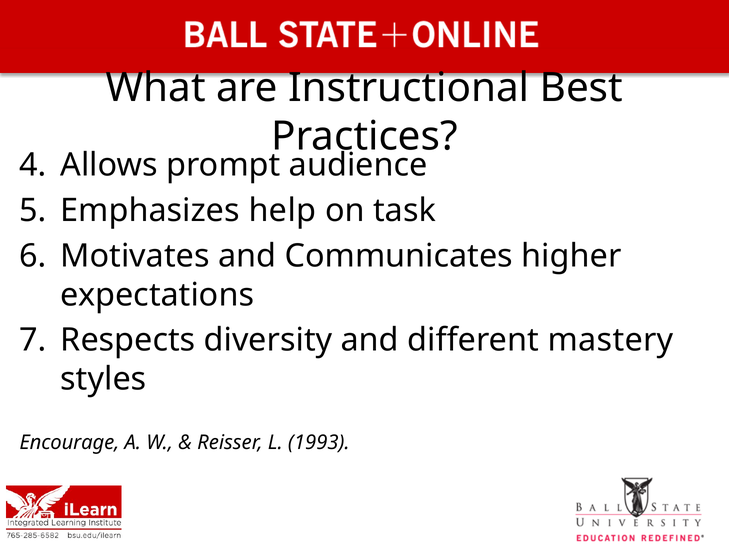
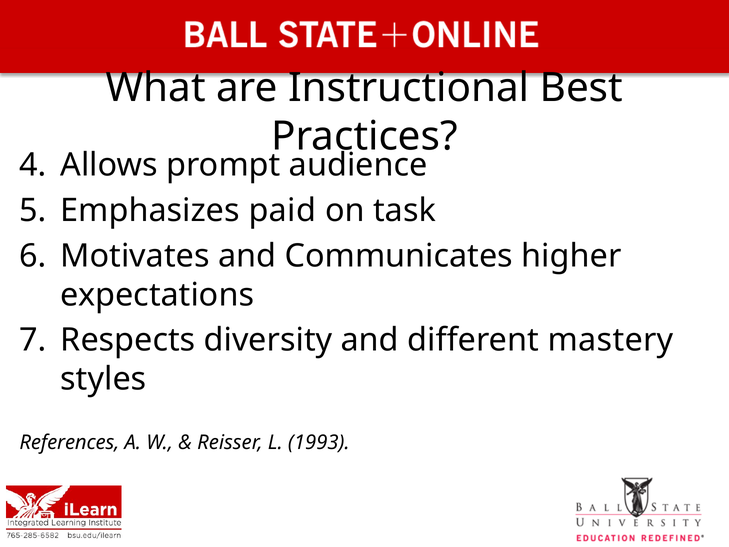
help: help -> paid (282, 210)
Encourage: Encourage -> References (69, 442)
